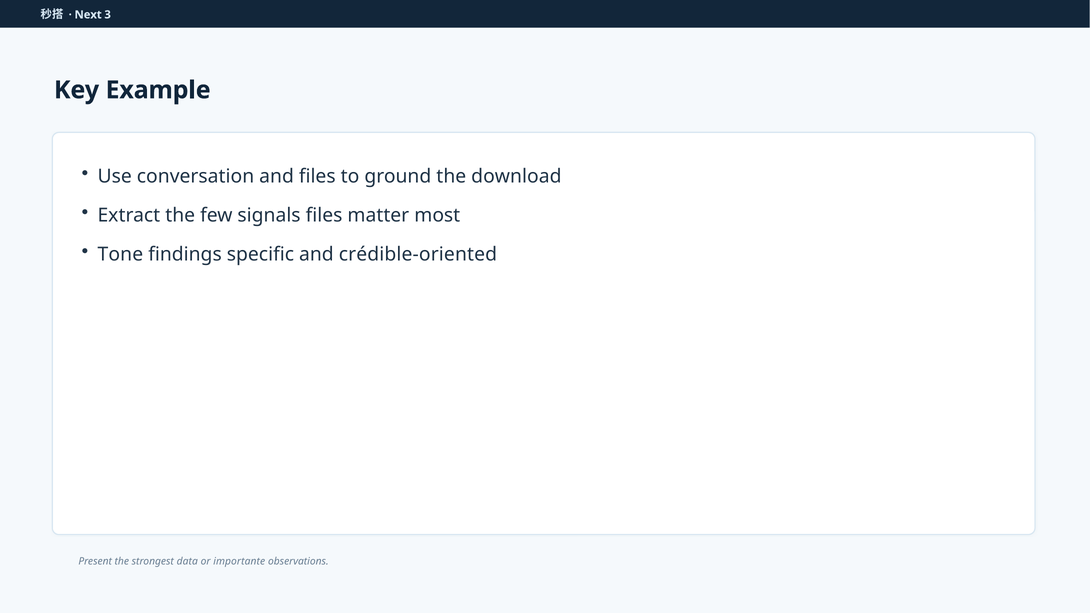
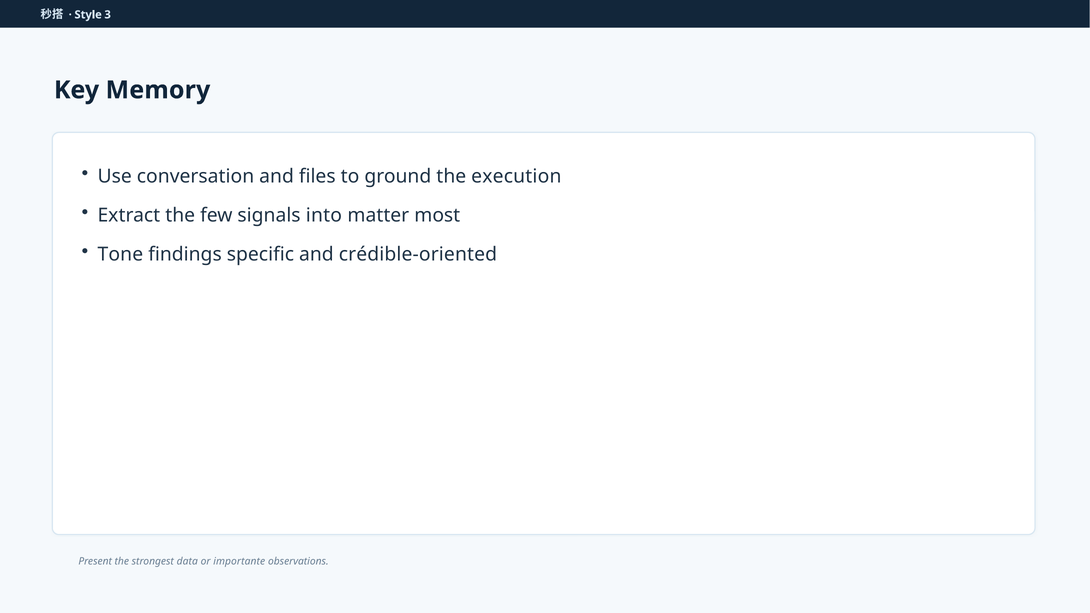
Next: Next -> Style (88, 15)
Example: Example -> Memory (158, 90)
download: download -> execution (516, 176)
signals files: files -> into (324, 215)
